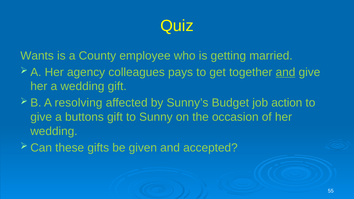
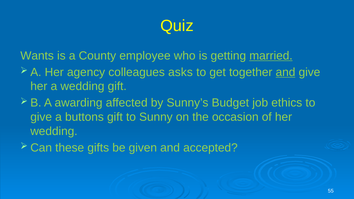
married underline: none -> present (271, 56)
pays: pays -> asks (180, 72)
resolving: resolving -> awarding (79, 103)
action: action -> ethics (287, 103)
